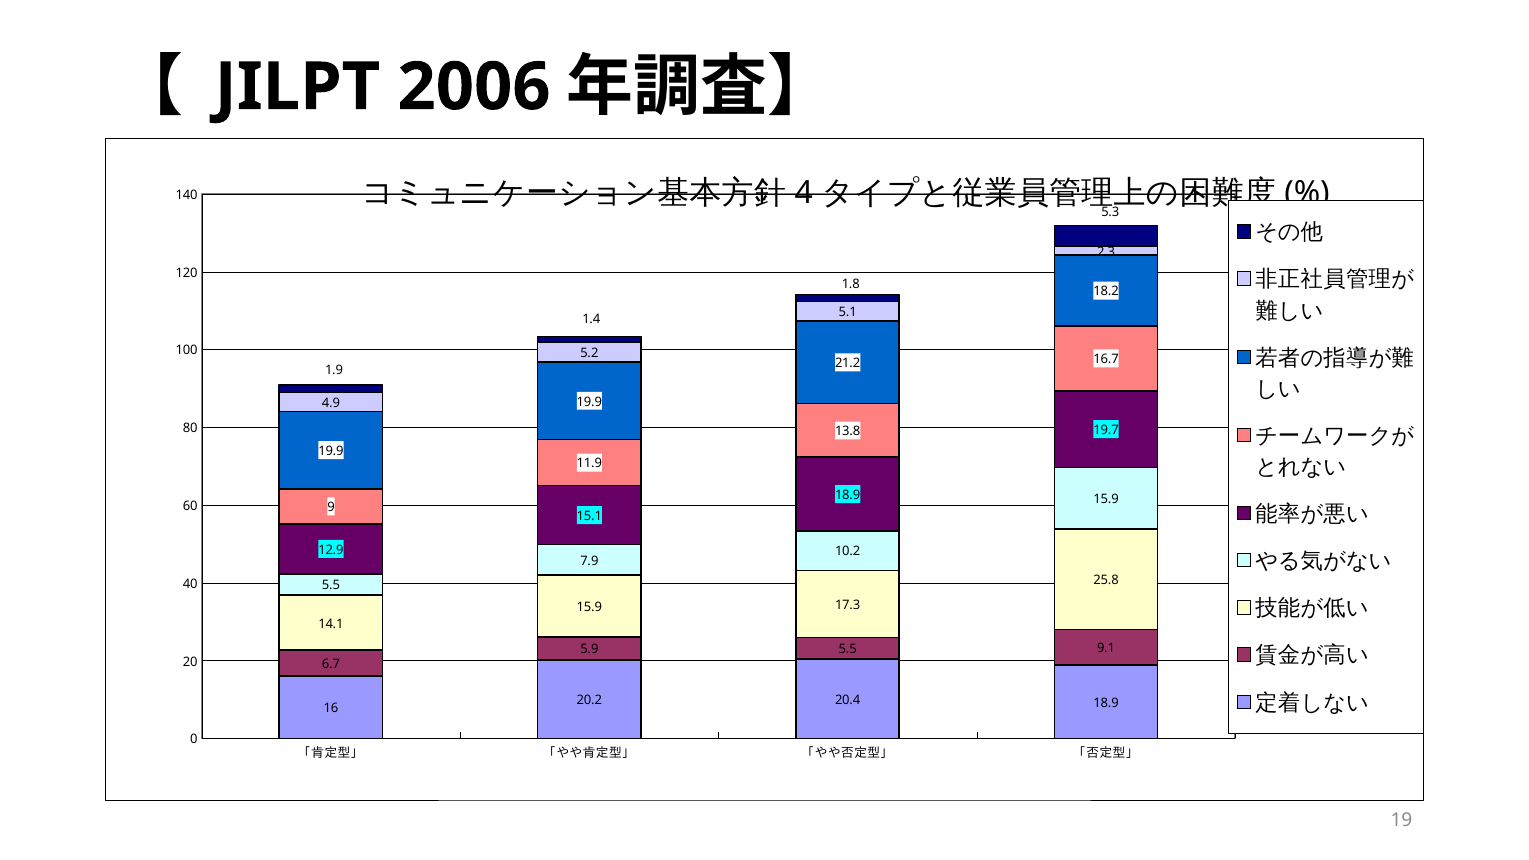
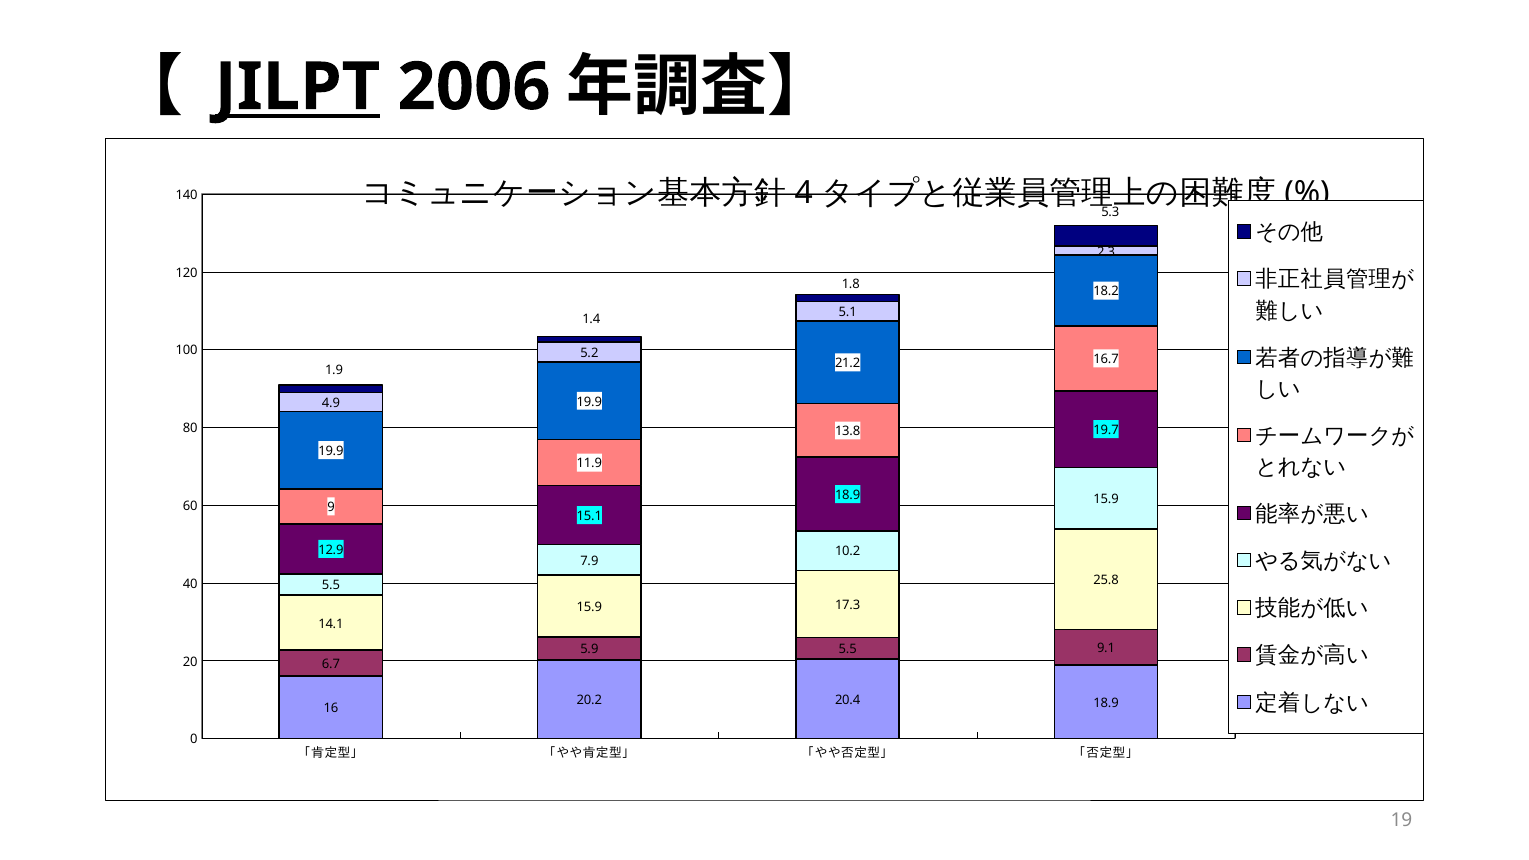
JILPT underline: none -> present (297, 87)
